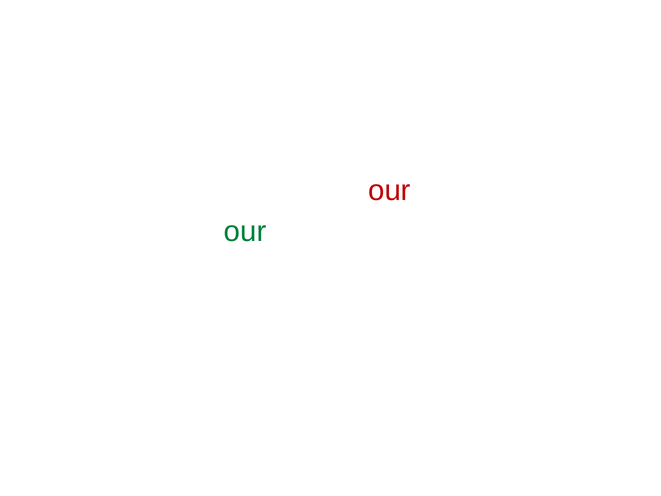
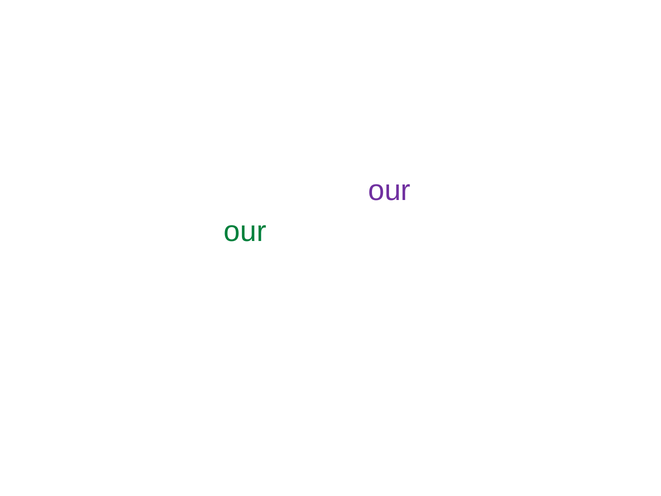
our colour: red -> purple (389, 190)
